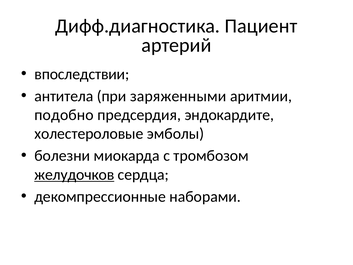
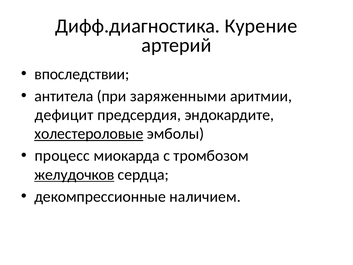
Пациент: Пациент -> Курение (261, 26)
подобно: подобно -> дефицит (64, 115)
холестероловые underline: none -> present (89, 134)
болезни: болезни -> процесс (62, 156)
наборами: наборами -> наличием (205, 196)
